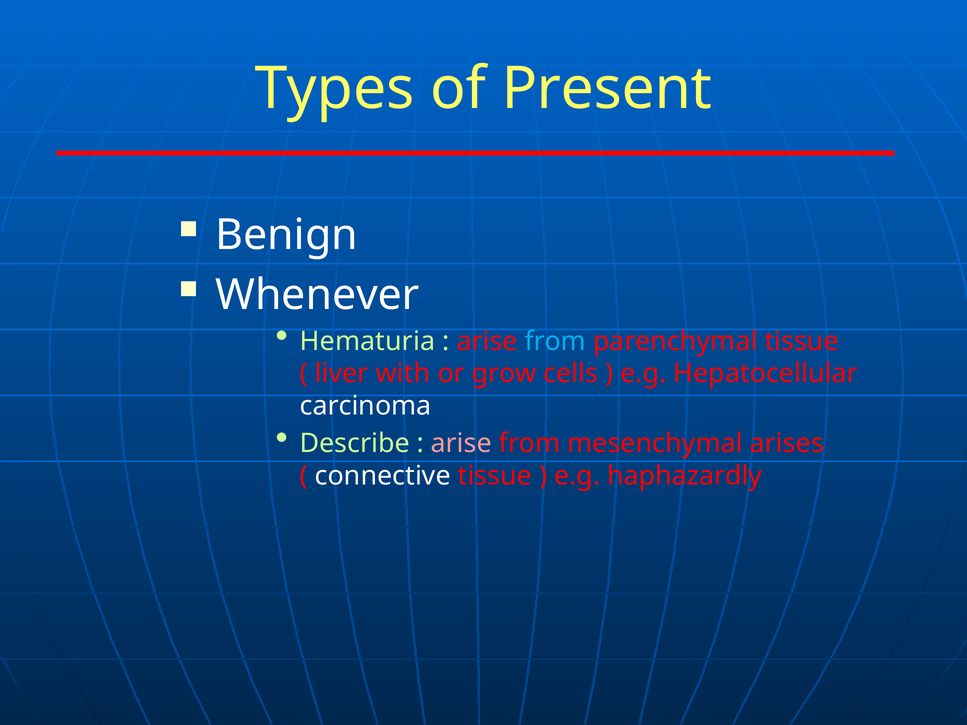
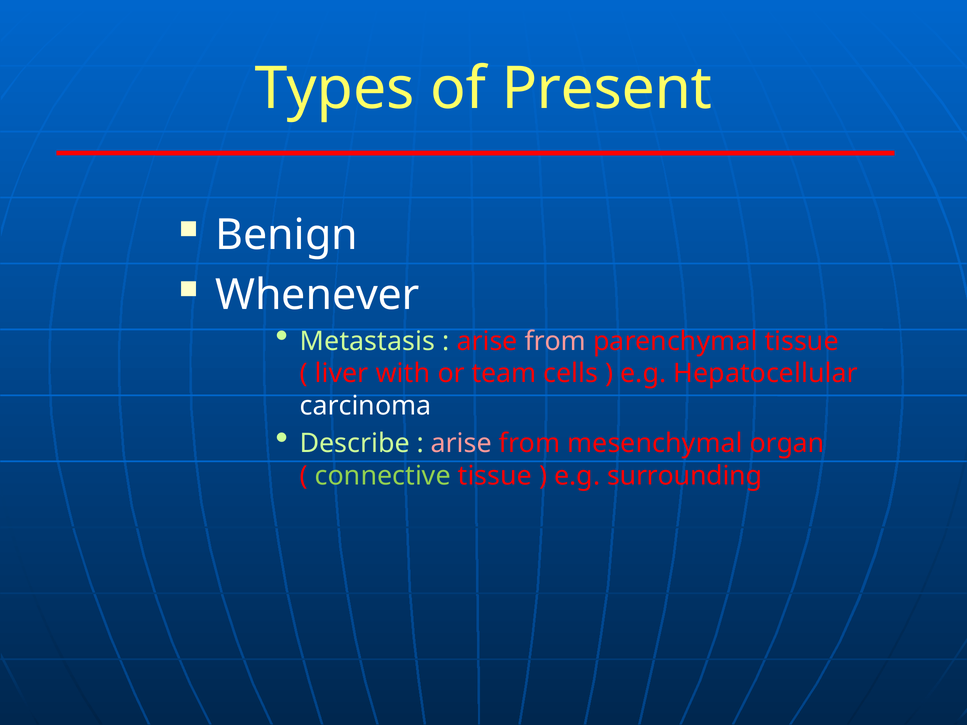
Hematuria: Hematuria -> Metastasis (368, 341)
from colour: light blue -> pink (555, 341)
grow: grow -> team (504, 374)
arises: arises -> organ (787, 444)
connective colour: white -> light green (383, 476)
haphazardly: haphazardly -> surrounding (685, 476)
